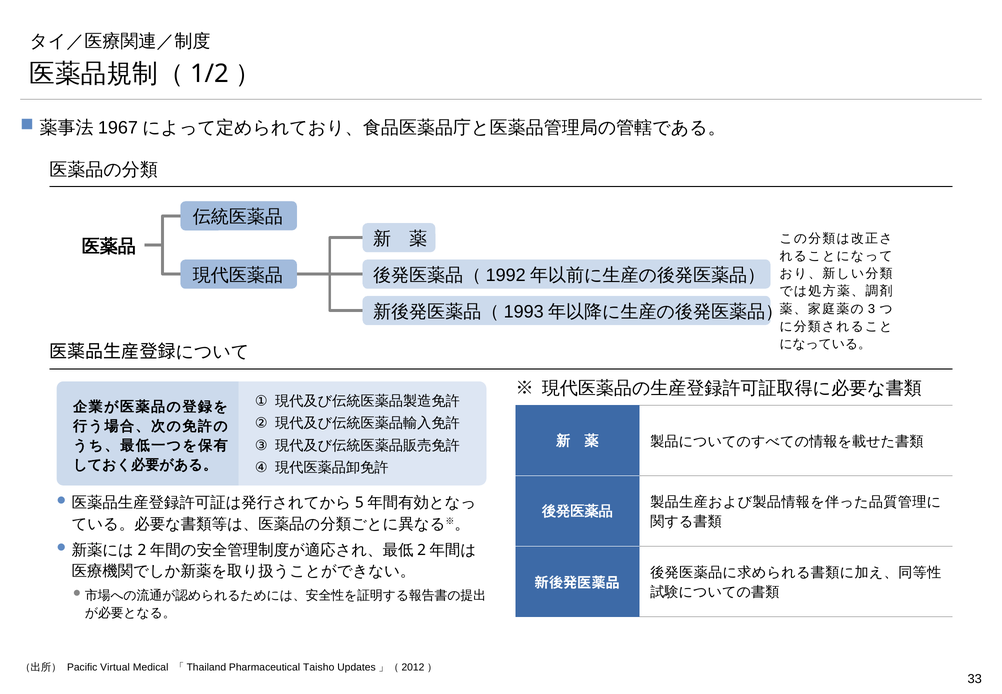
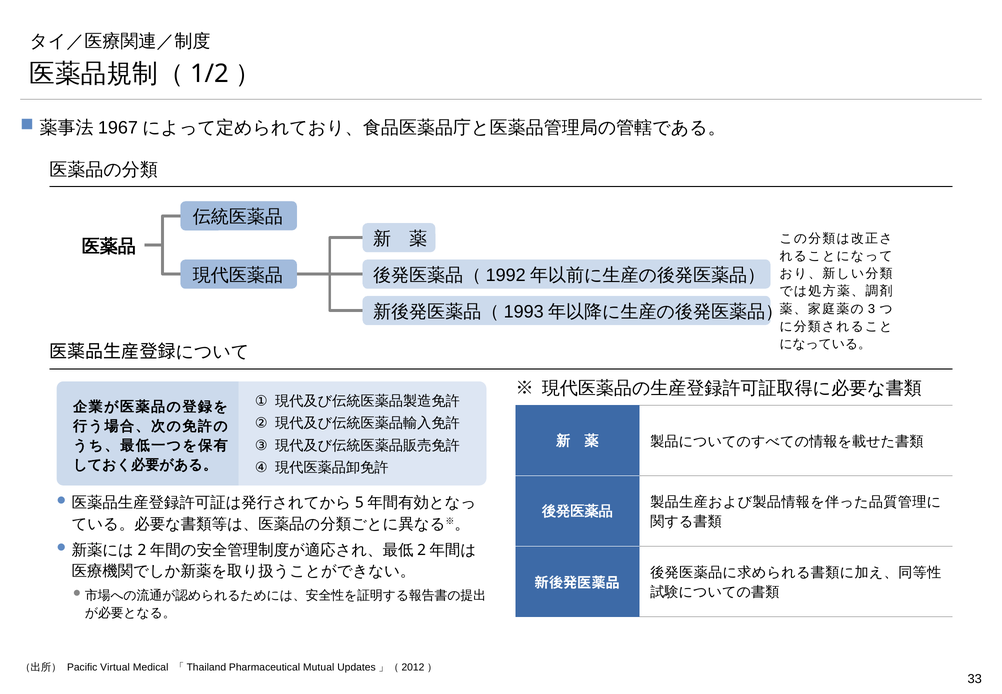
Taisho: Taisho -> Mutual (319, 667)
